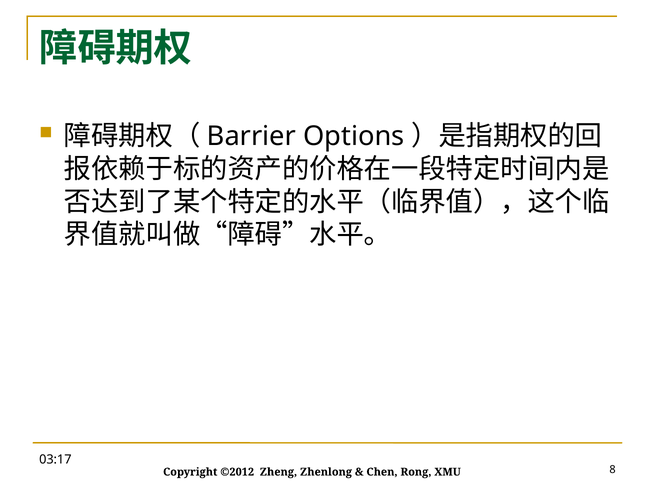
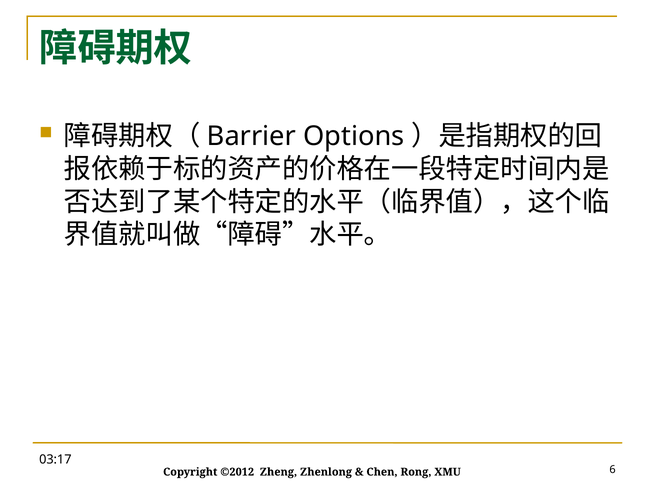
8: 8 -> 6 (613, 469)
